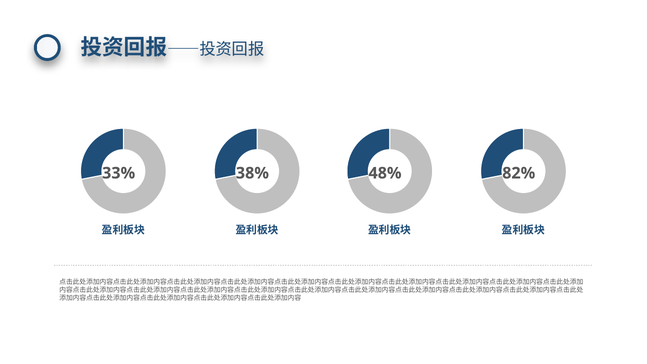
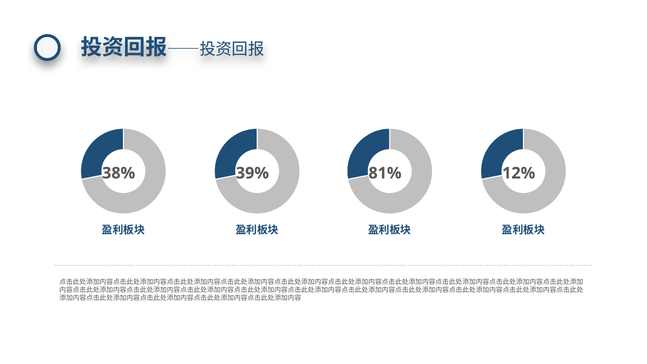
33%: 33% -> 38% (119, 173)
38%: 38% -> 39% (252, 173)
48%: 48% -> 81% (385, 173)
82%: 82% -> 12% (519, 173)
